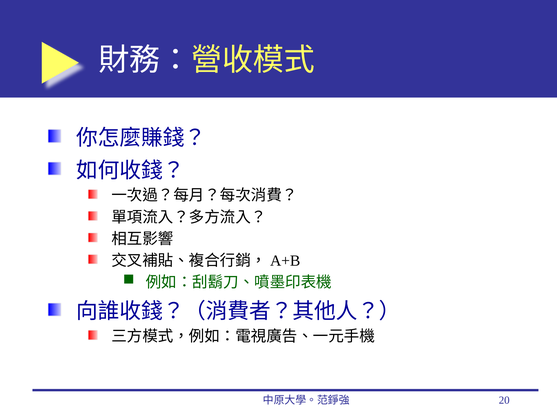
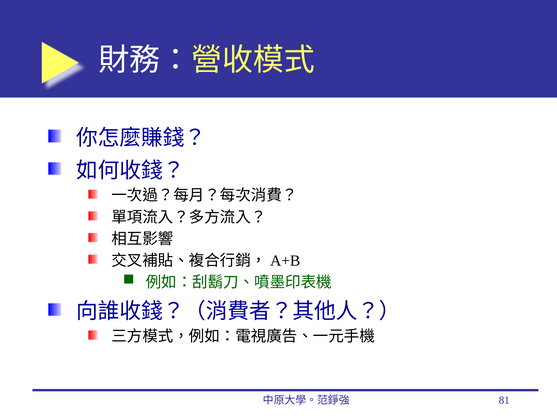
20: 20 -> 81 (504, 400)
